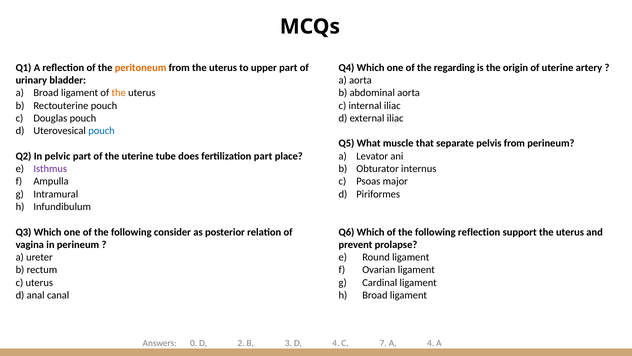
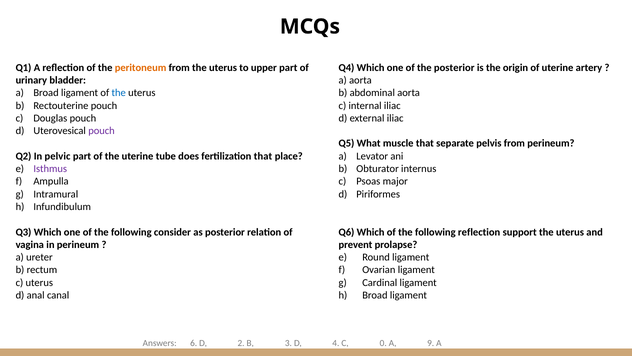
the regarding: regarding -> posterior (454, 67)
the colour: orange -> blue (119, 93)
pouch colour: blue -> purple (102, 131)
fertilization part: part -> that (263, 156)
0: 0 -> 6 (194, 343)
7: 7 -> 0 (383, 343)
A 4: 4 -> 9 (431, 343)
